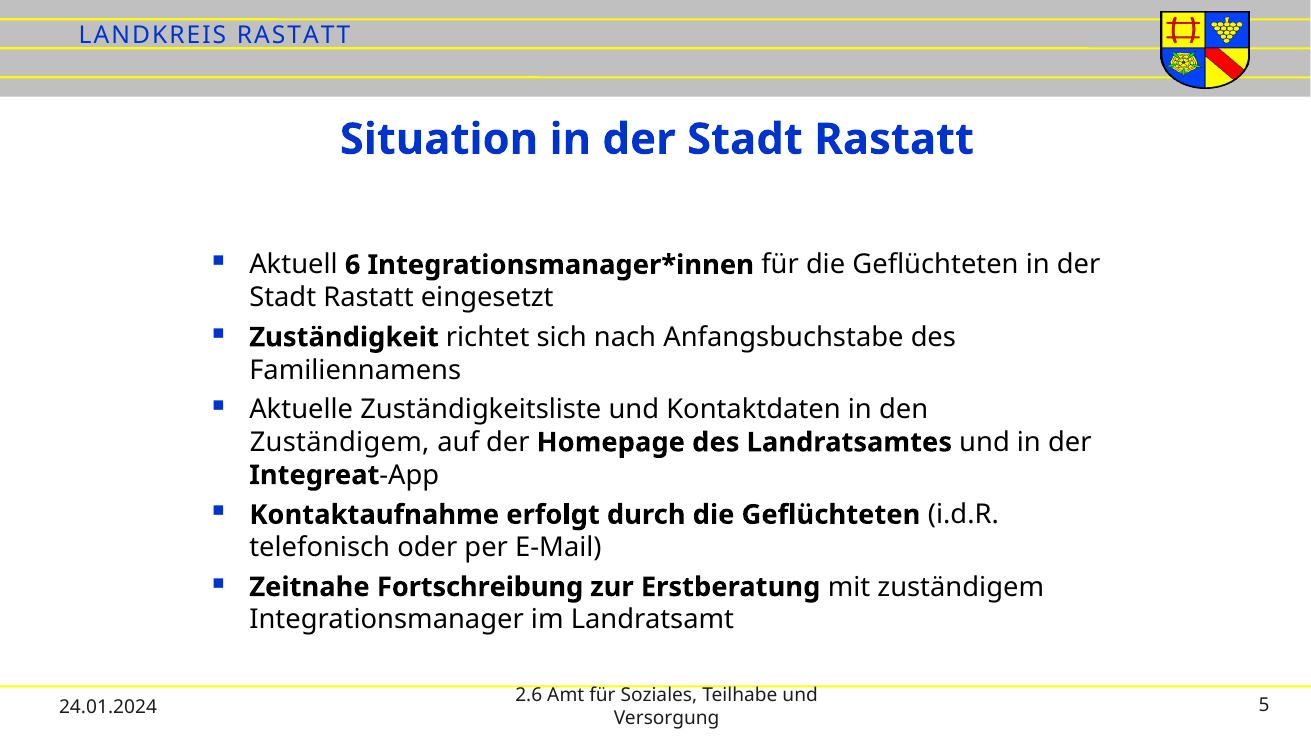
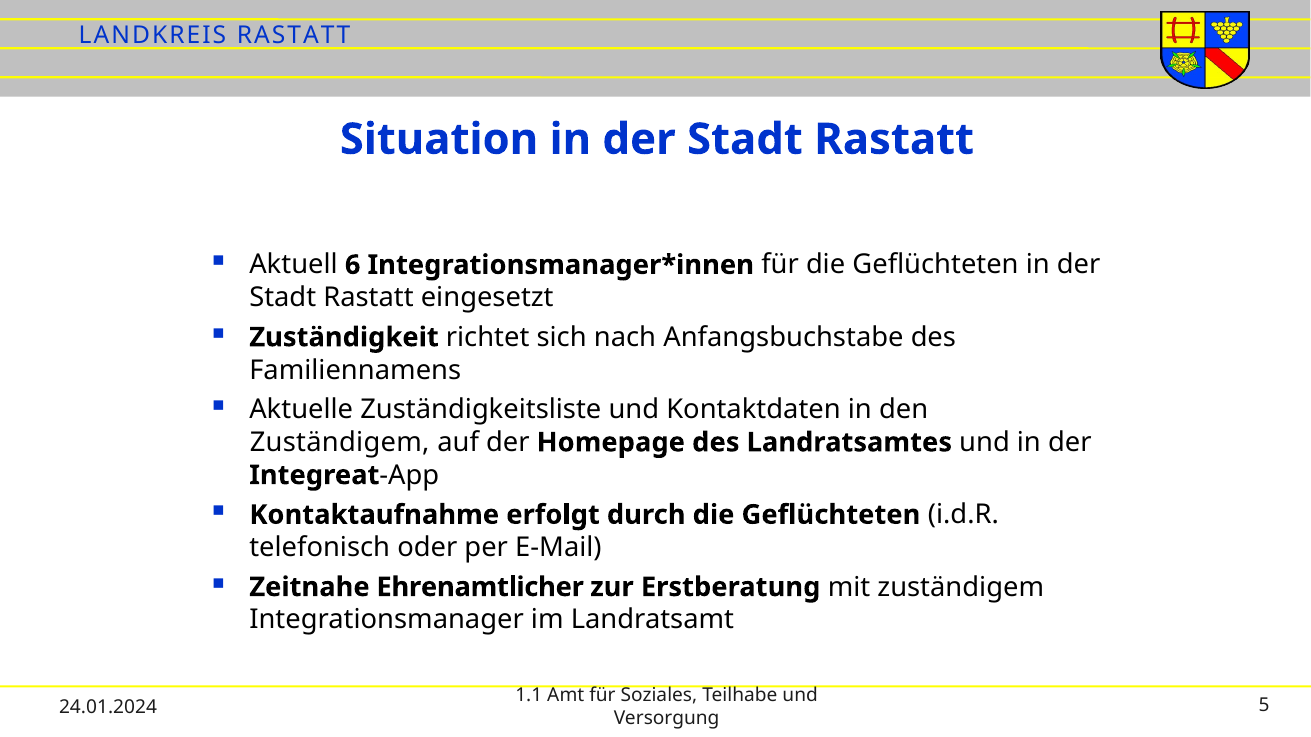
Fortschreibung: Fortschreibung -> Ehrenamtlicher (480, 587)
2.6: 2.6 -> 1.1 (529, 696)
